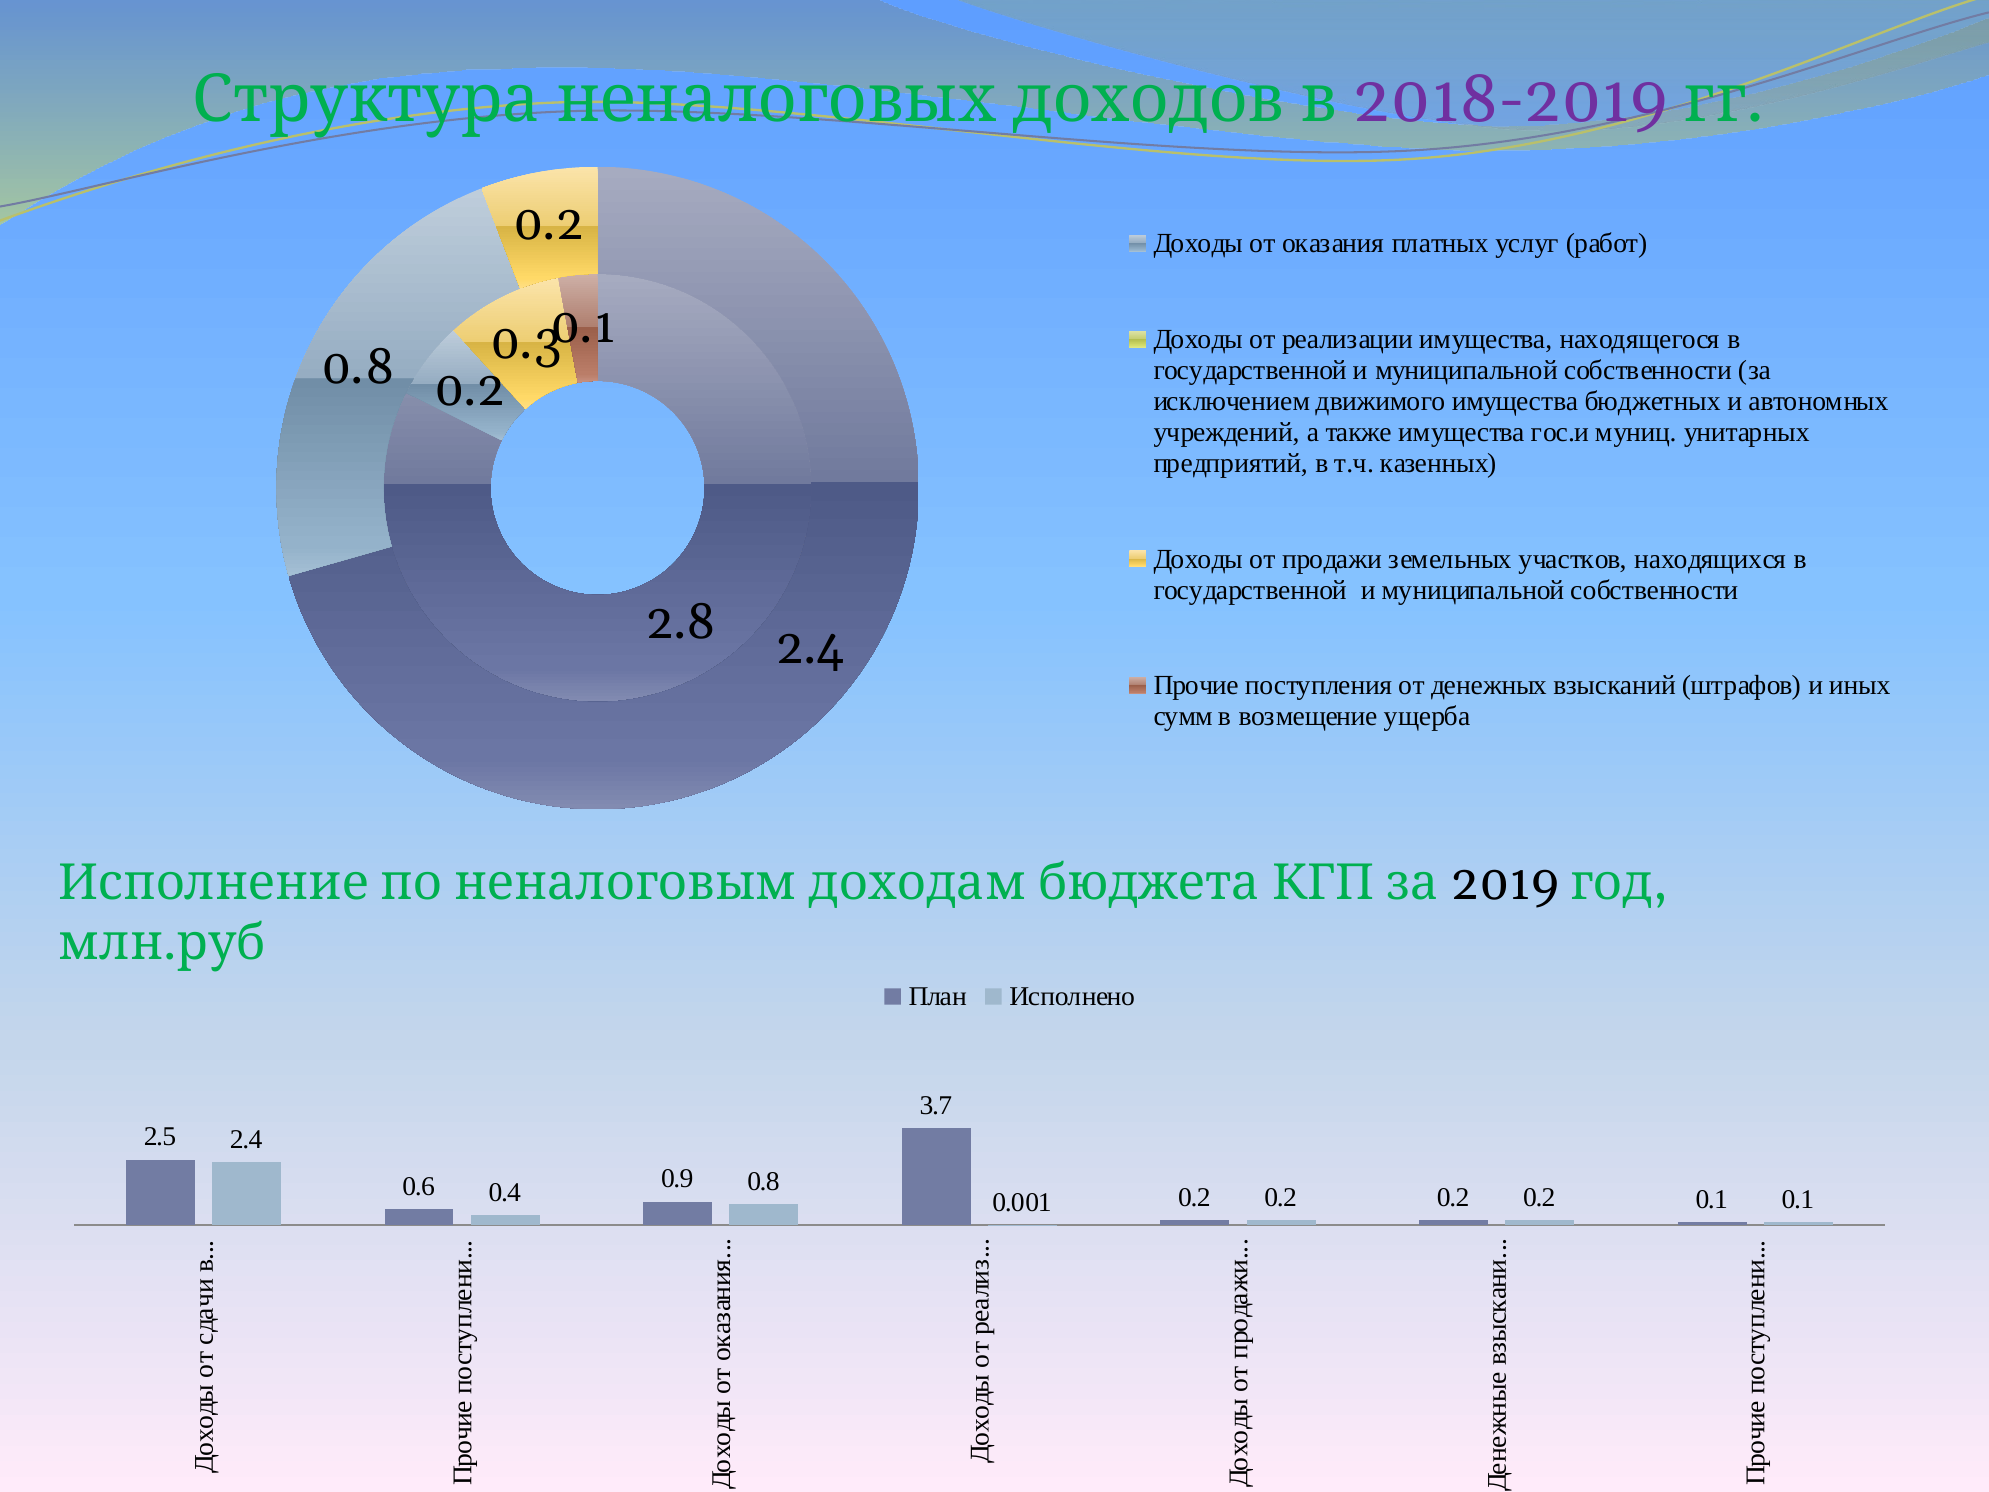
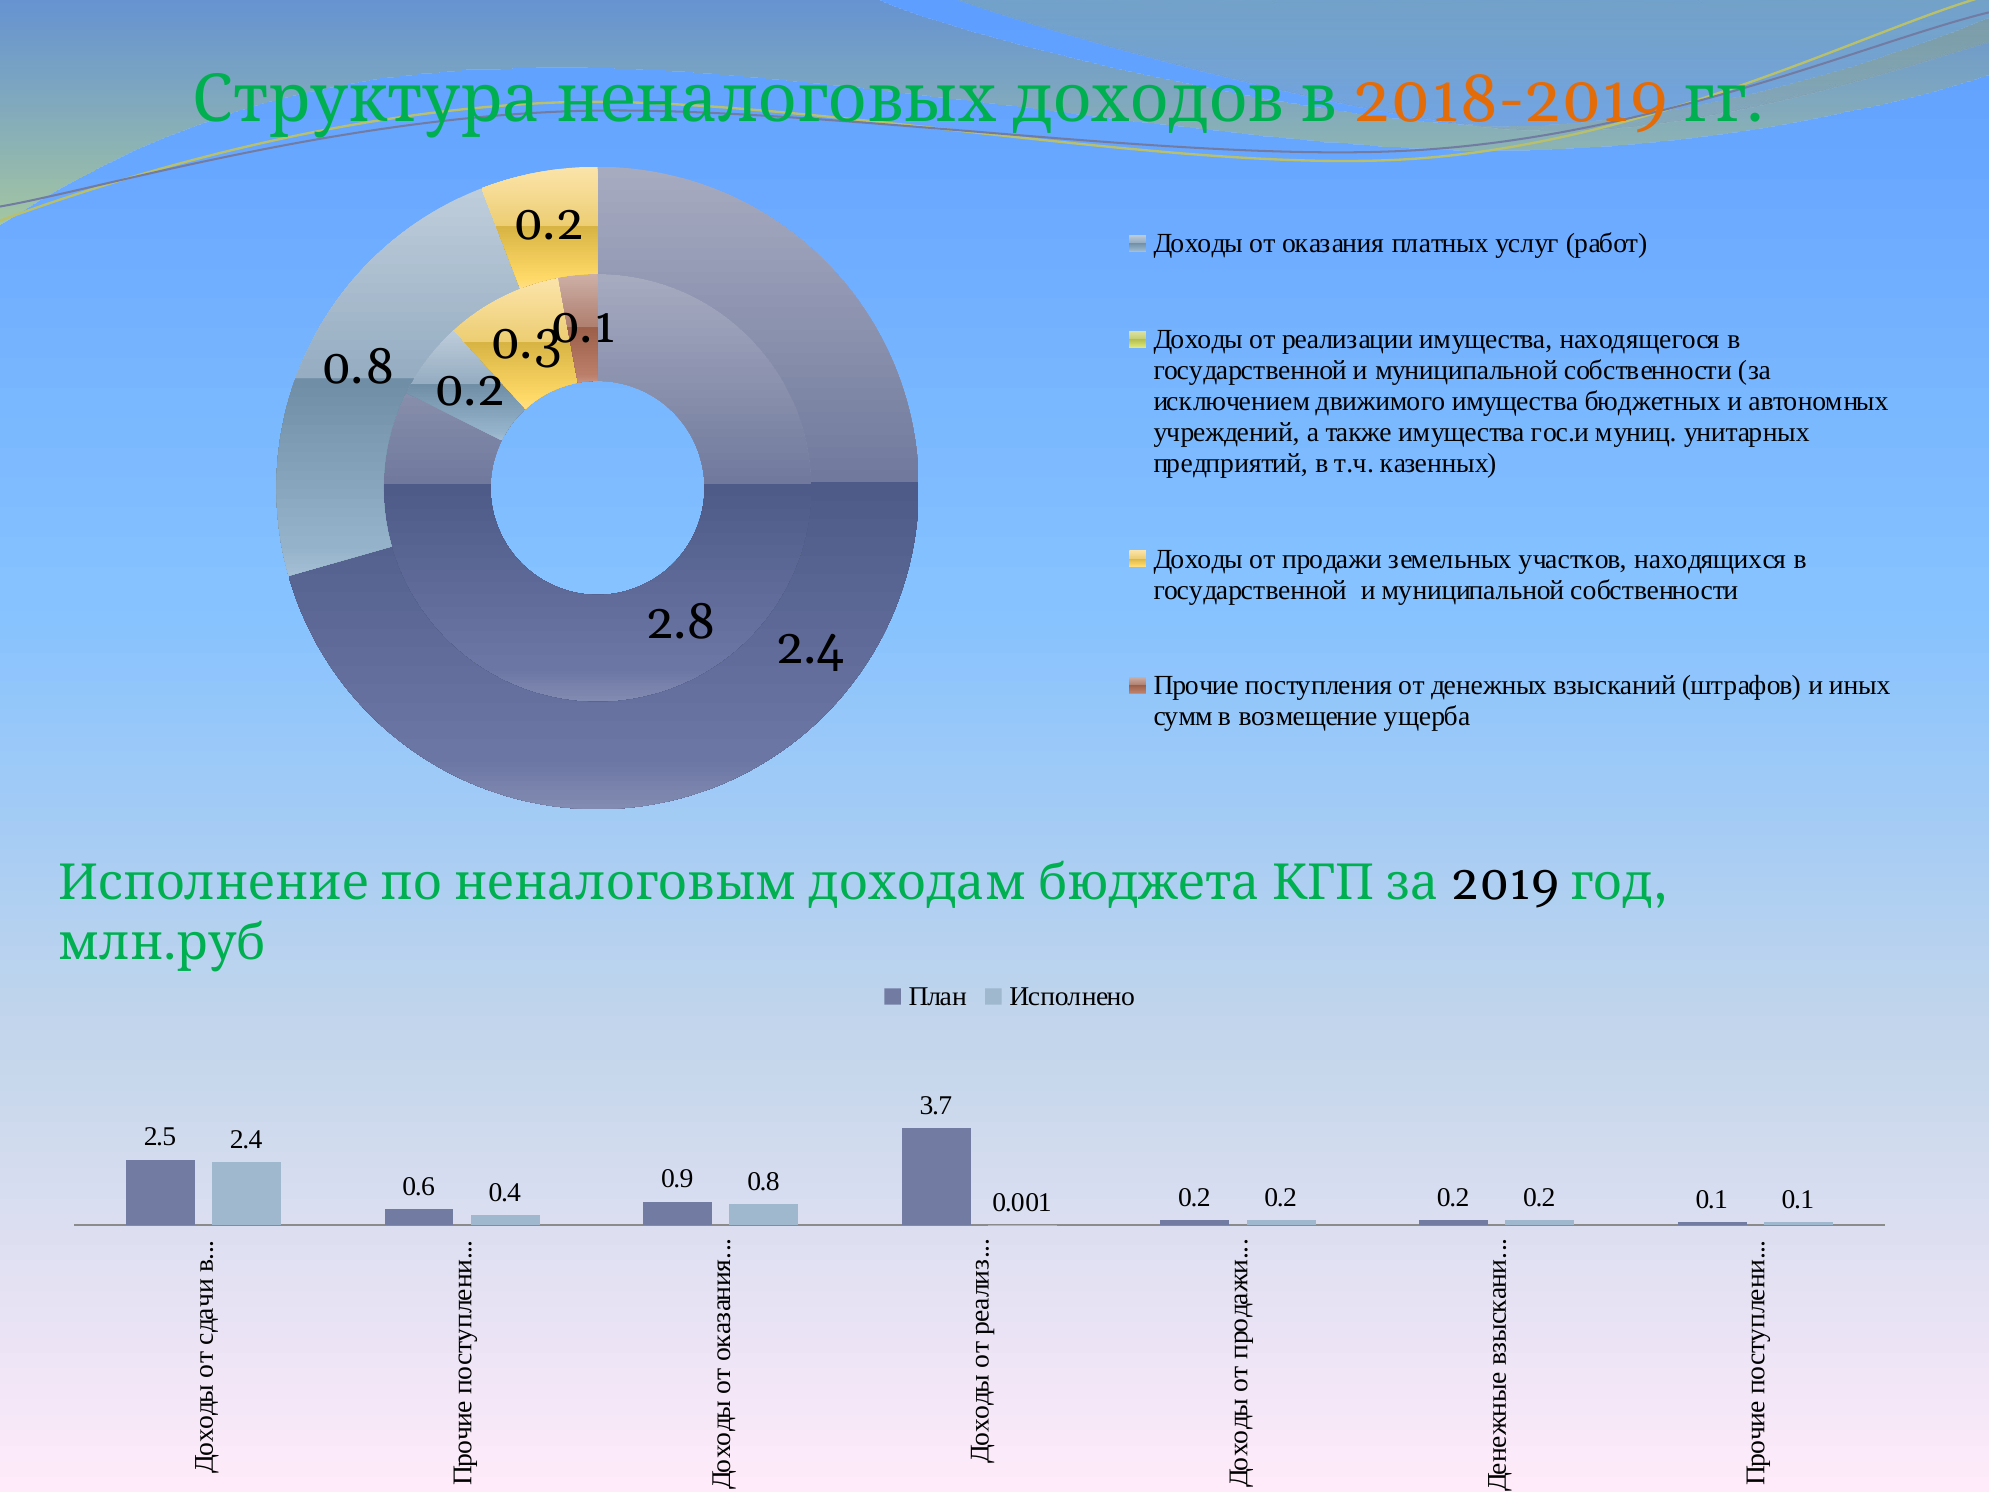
2018-2019 colour: purple -> orange (1511, 100)
